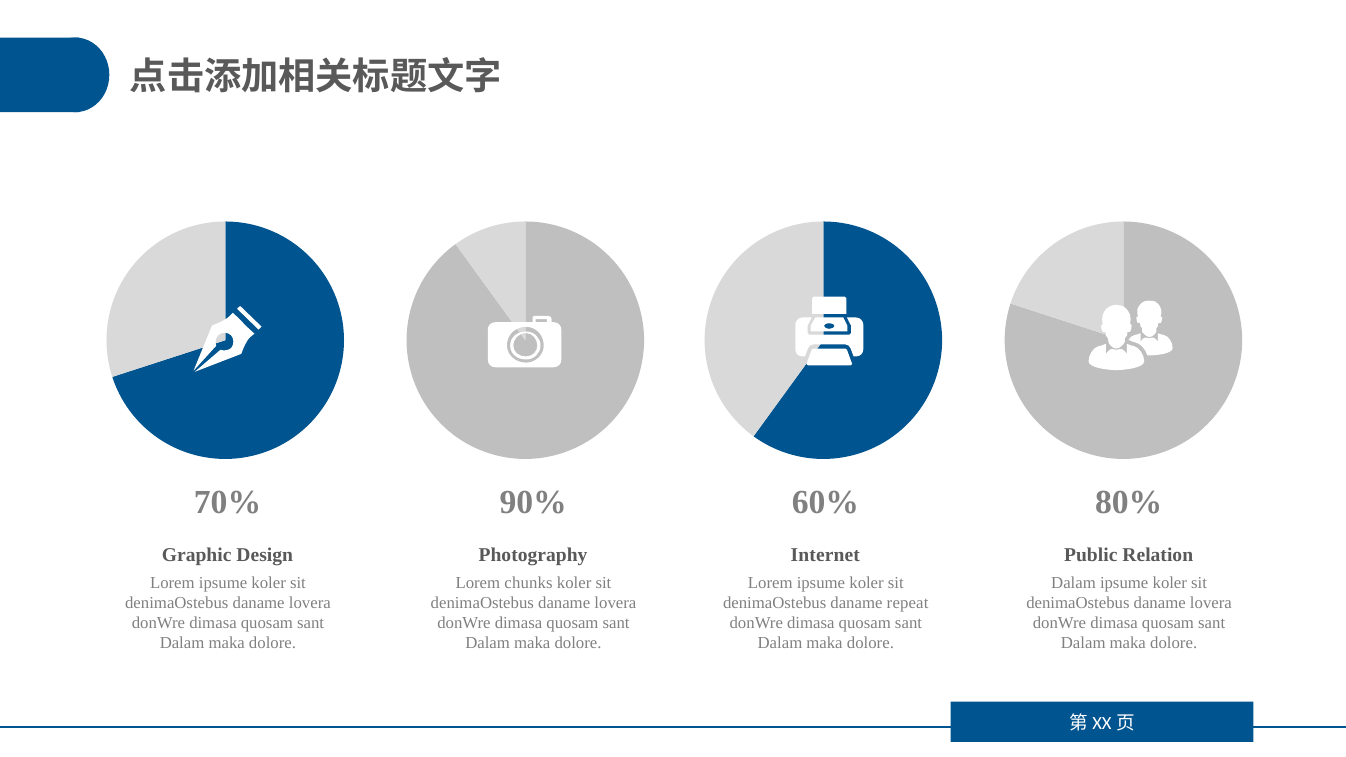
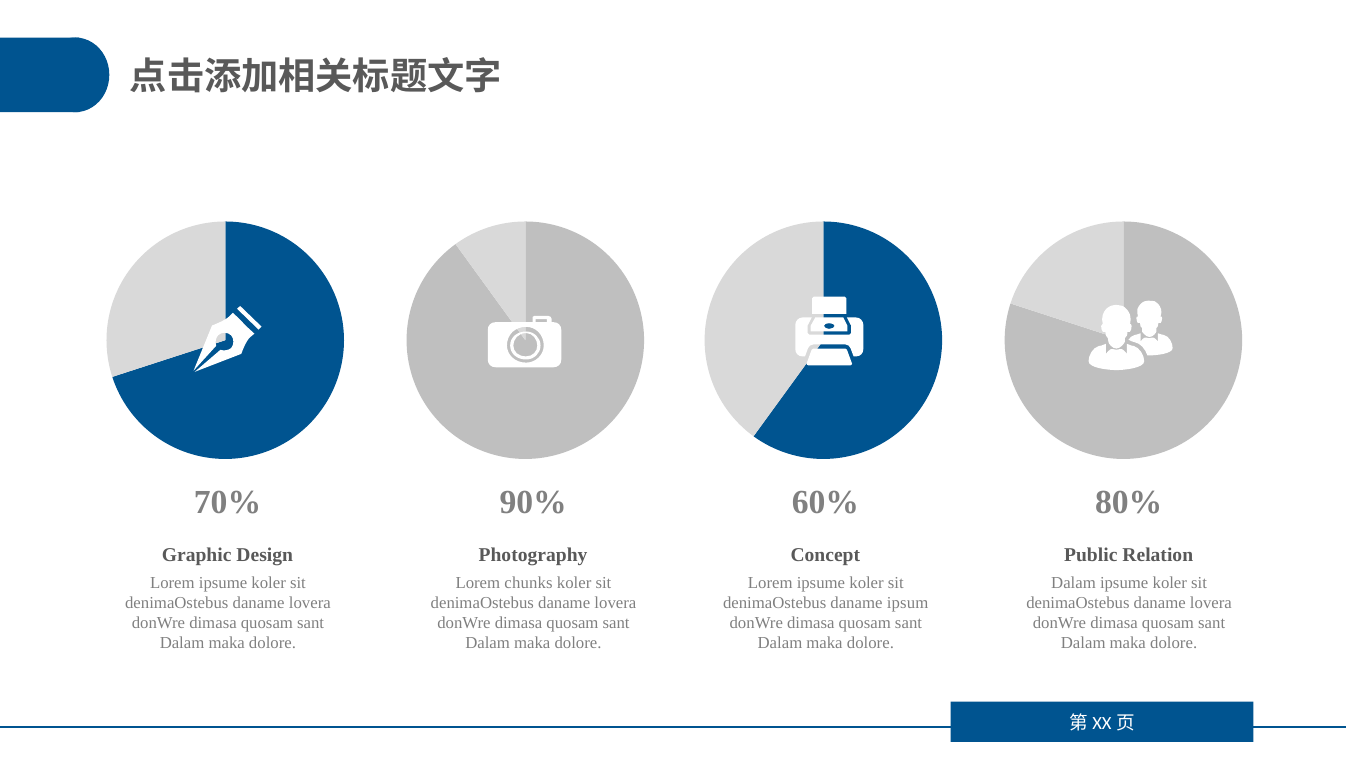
Internet: Internet -> Concept (825, 555)
repeat: repeat -> ipsum (908, 603)
